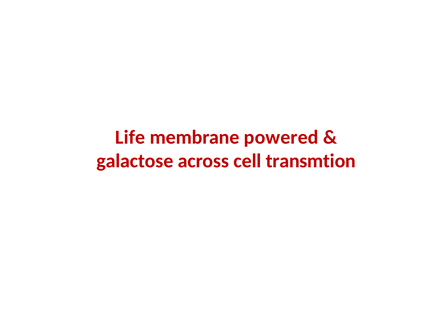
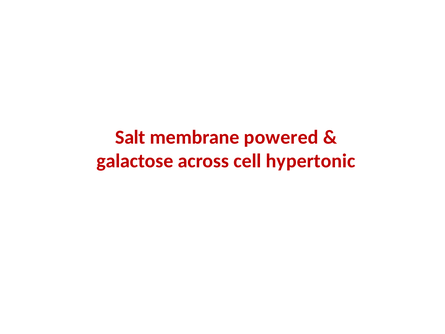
Life: Life -> Salt (130, 137)
transmtion: transmtion -> hypertonic (311, 161)
